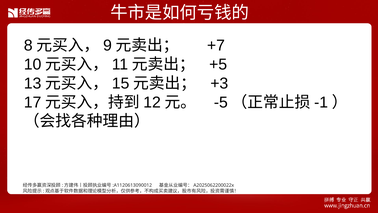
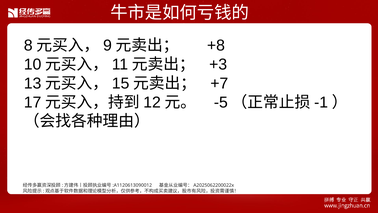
+7: +7 -> +8 (216, 45)
+5: +5 -> +3 (218, 64)
+3: +3 -> +7 (219, 83)
